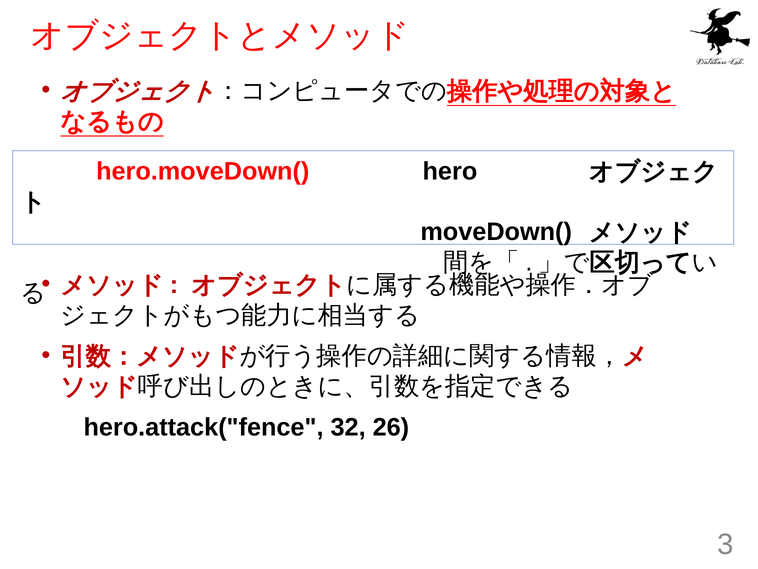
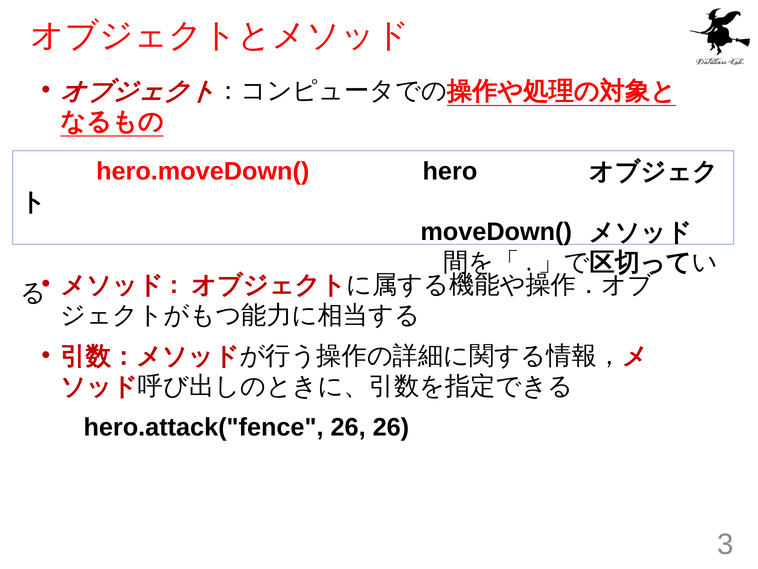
hero.attack("fence 32: 32 -> 26 (348, 427)
